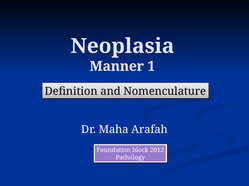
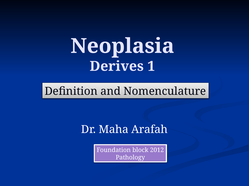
Manner: Manner -> Derives (117, 67)
